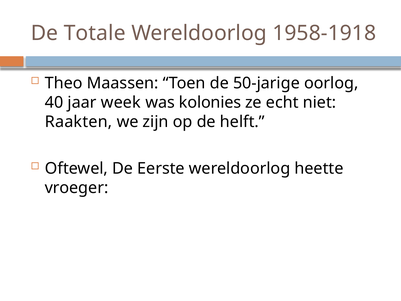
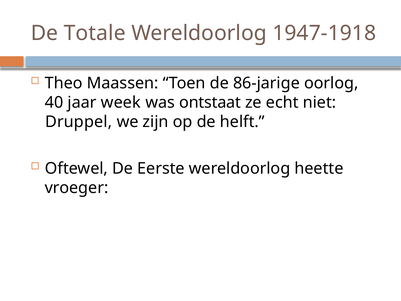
1958-1918: 1958-1918 -> 1947-1918 (324, 33)
50-jarige: 50-jarige -> 86-jarige (266, 83)
kolonies: kolonies -> ontstaat (210, 102)
Raakten: Raakten -> Druppel (79, 122)
